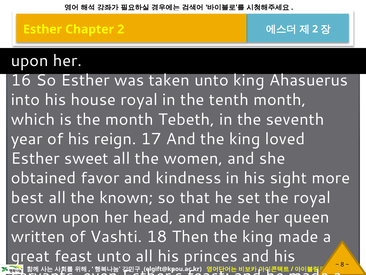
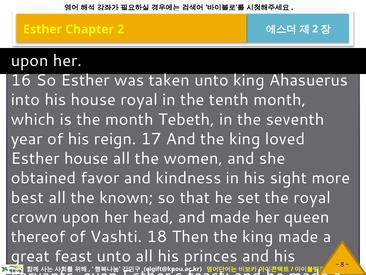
Esther sweet: sweet -> house (86, 158)
written: written -> thereof (38, 236)
